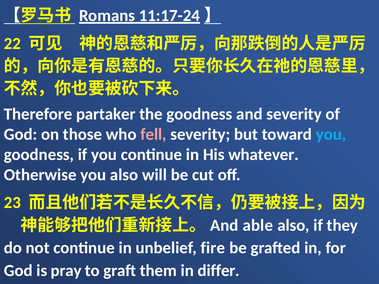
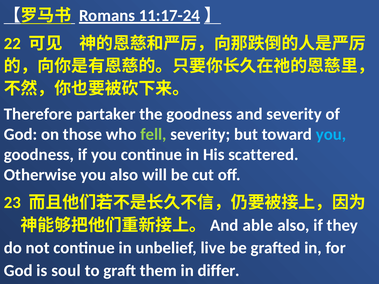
fell colour: pink -> light green (153, 134)
whatever: whatever -> scattered (263, 155)
fire: fire -> live (213, 248)
pray: pray -> soul (66, 271)
